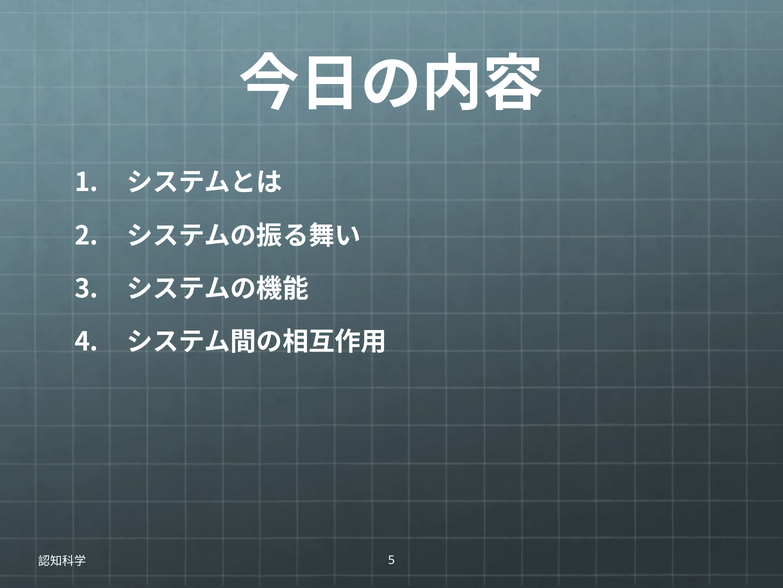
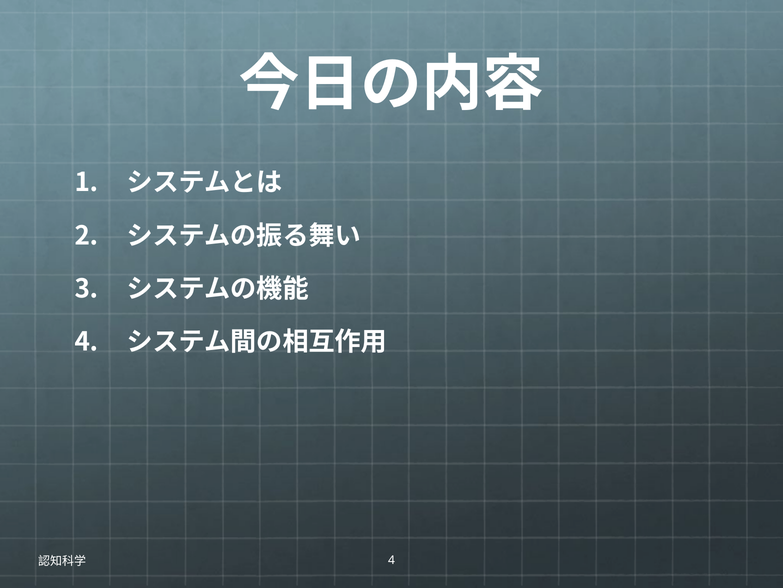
5: 5 -> 4 (392, 560)
